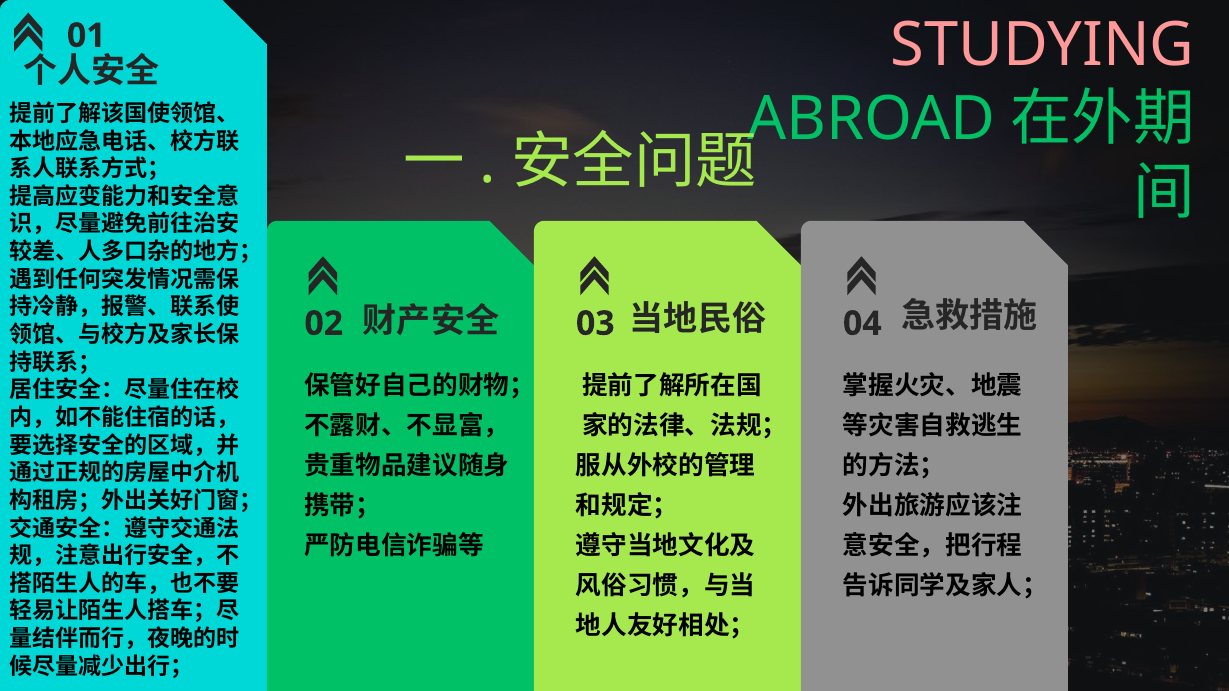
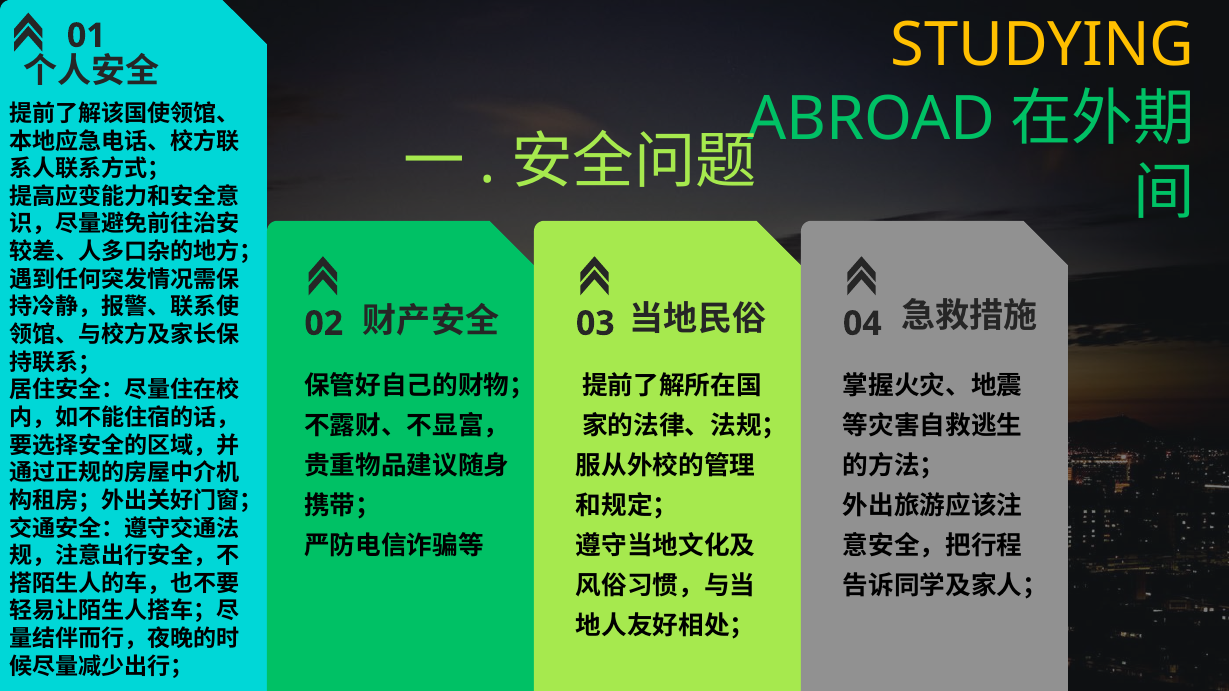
STUDYING colour: pink -> yellow (1043, 46)
